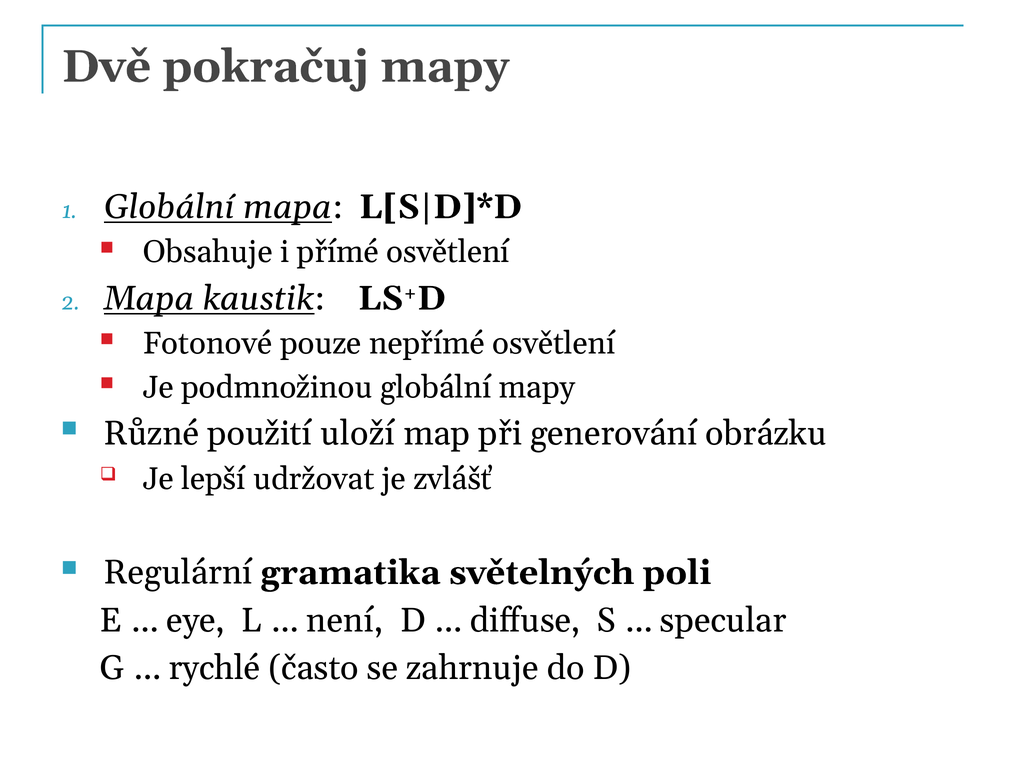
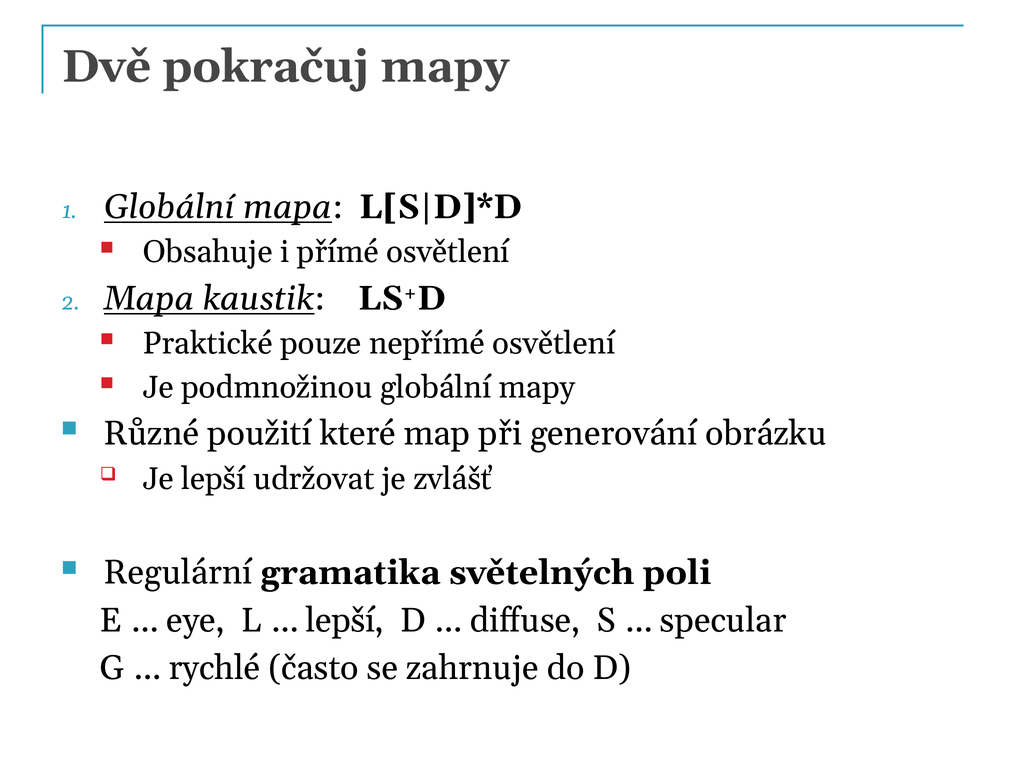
Fotonové: Fotonové -> Praktické (208, 344)
uloží: uloží -> které (358, 434)
není: není -> lepší (345, 621)
